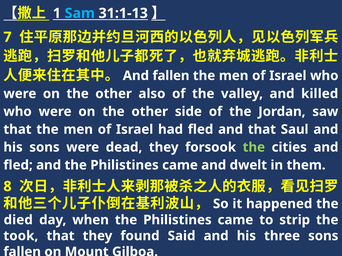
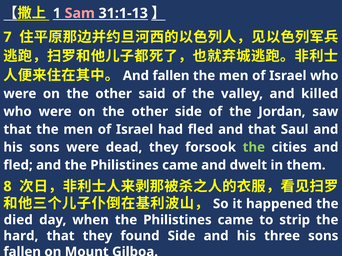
Sam colour: light blue -> pink (80, 13)
also: also -> said (152, 94)
took: took -> hard (21, 236)
found Said: Said -> Side (182, 236)
